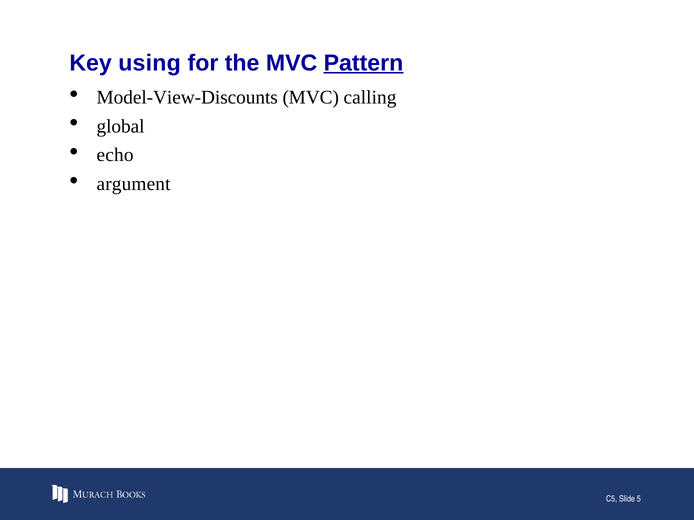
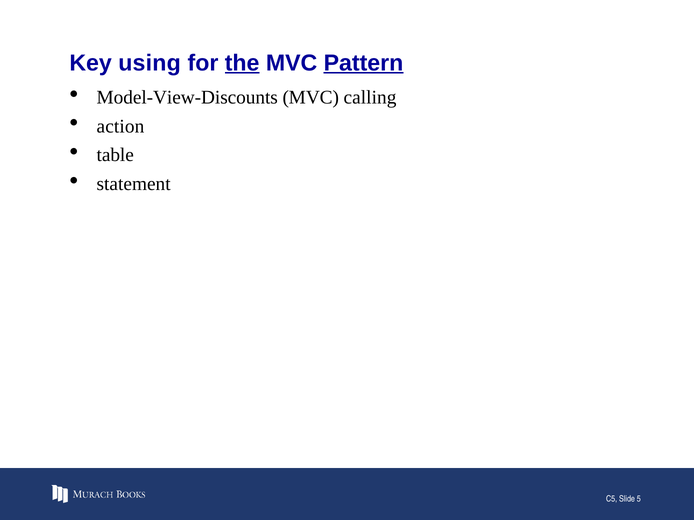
the underline: none -> present (242, 63)
global: global -> action (120, 126)
echo: echo -> table (115, 155)
argument: argument -> statement (134, 184)
